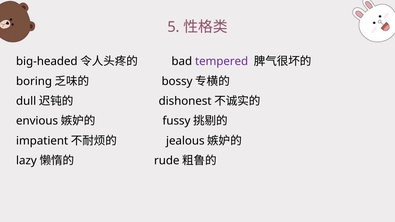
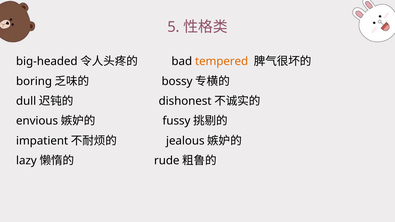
tempered colour: purple -> orange (222, 61)
